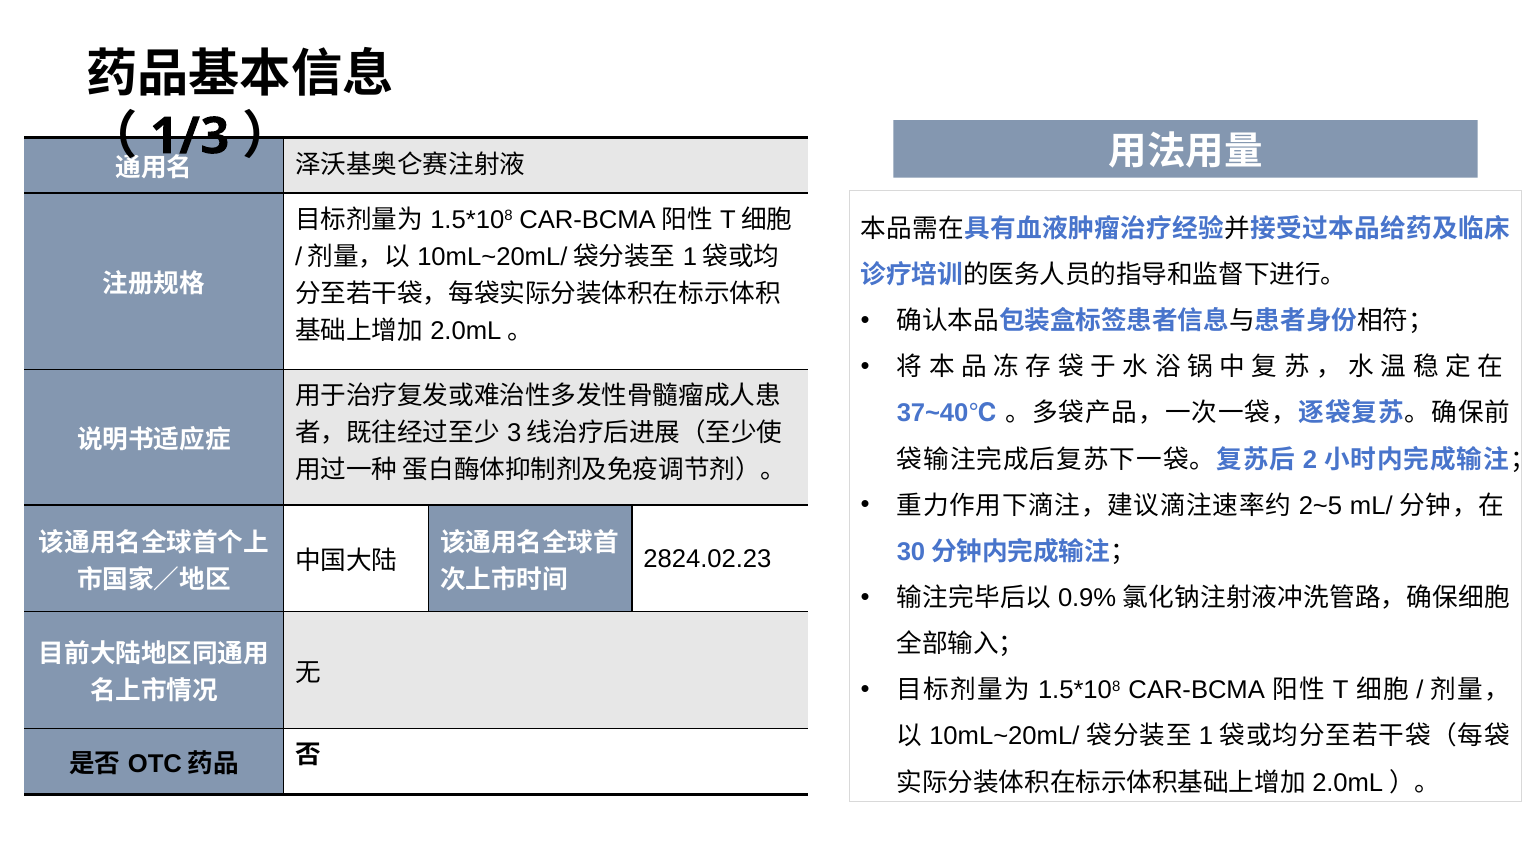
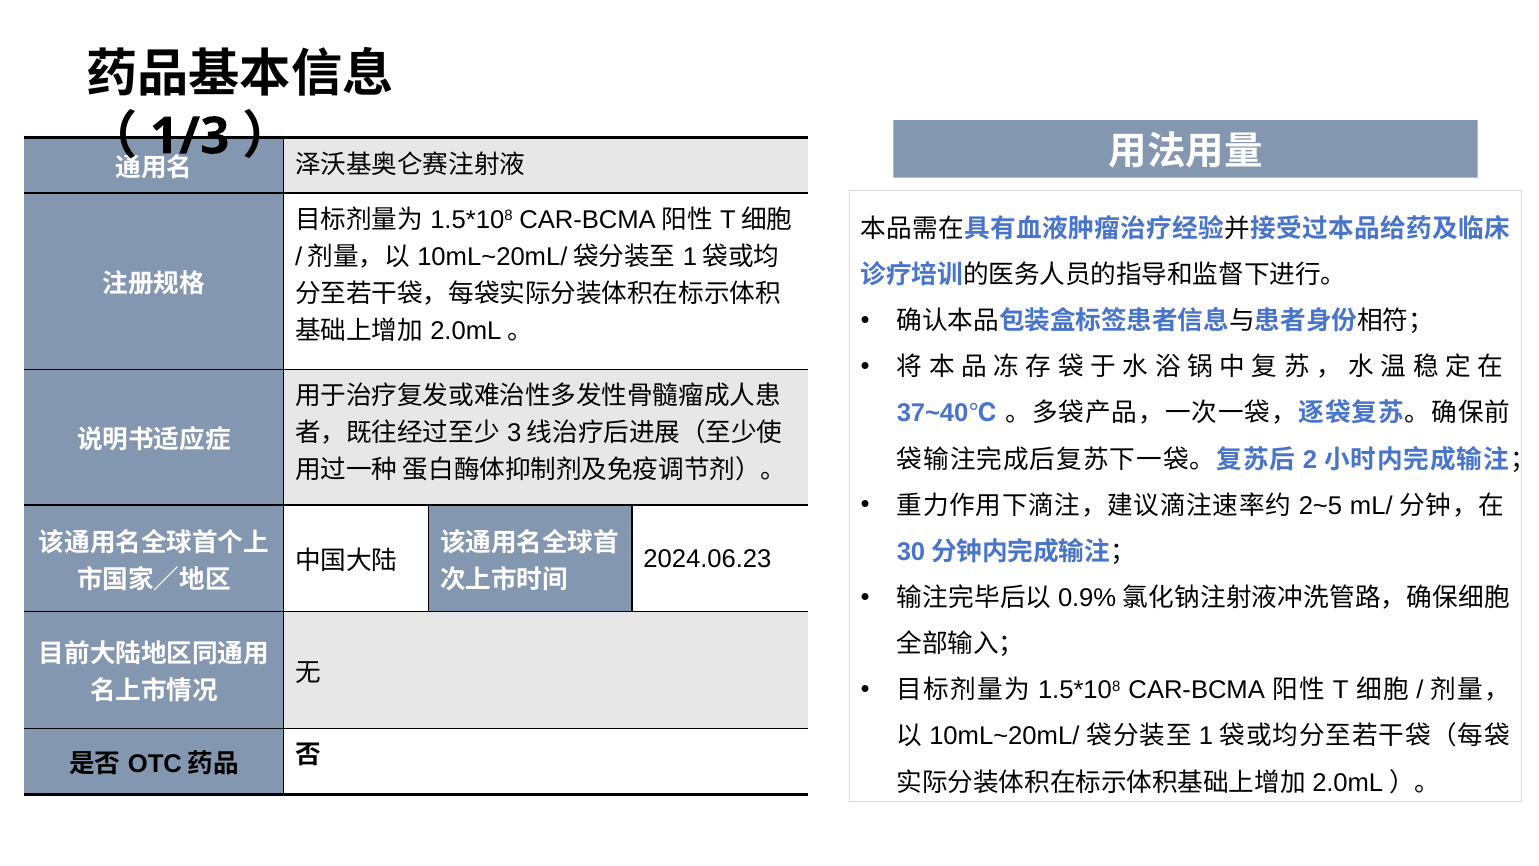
2824.02.23: 2824.02.23 -> 2024.06.23 (707, 559)
